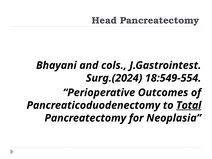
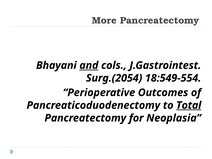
Head: Head -> More (104, 20)
and underline: none -> present (89, 65)
Surg.(2024: Surg.(2024 -> Surg.(2054 (114, 78)
